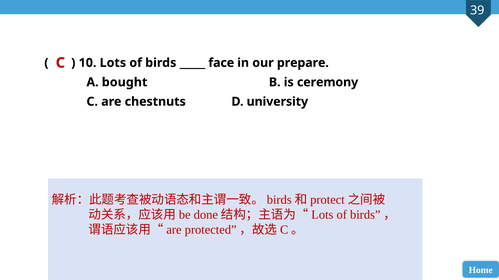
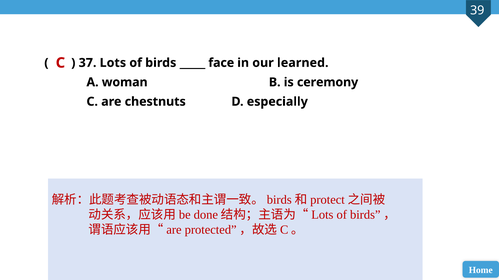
10: 10 -> 37 (88, 63)
prepare: prepare -> learned (303, 63)
bought: bought -> woman (125, 82)
university: university -> especially (277, 102)
